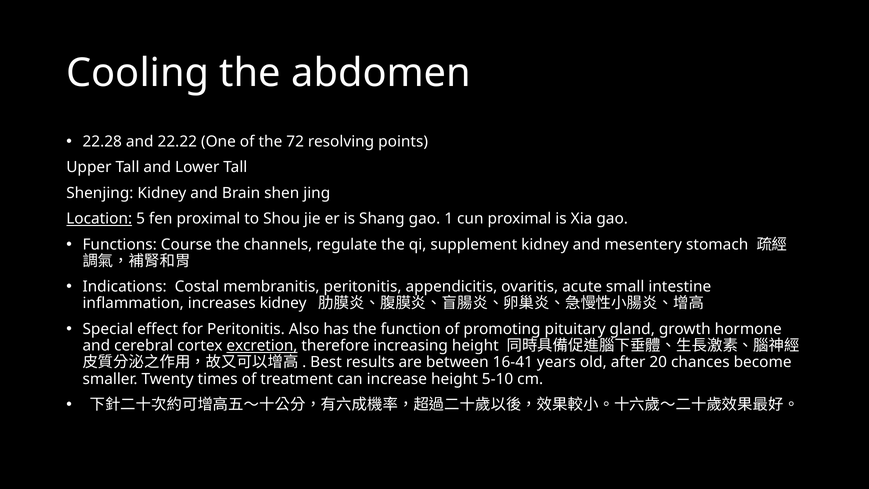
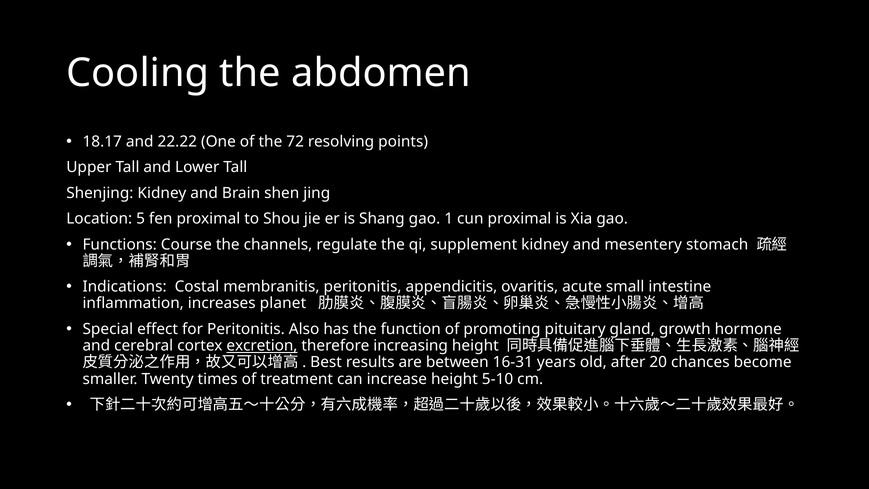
22.28: 22.28 -> 18.17 (102, 142)
Location underline: present -> none (99, 219)
increases kidney: kidney -> planet (283, 303)
16-41: 16-41 -> 16-31 (513, 362)
